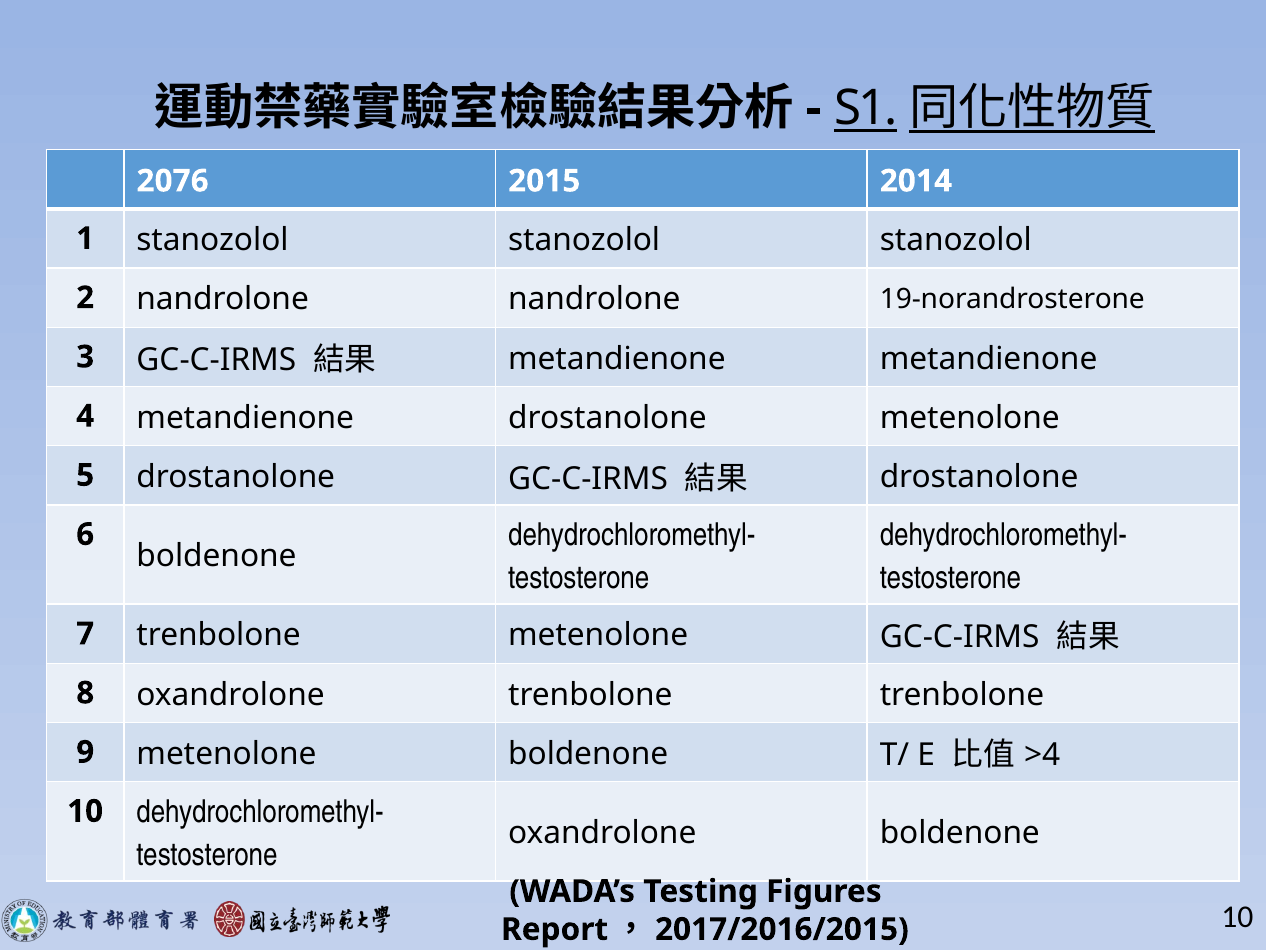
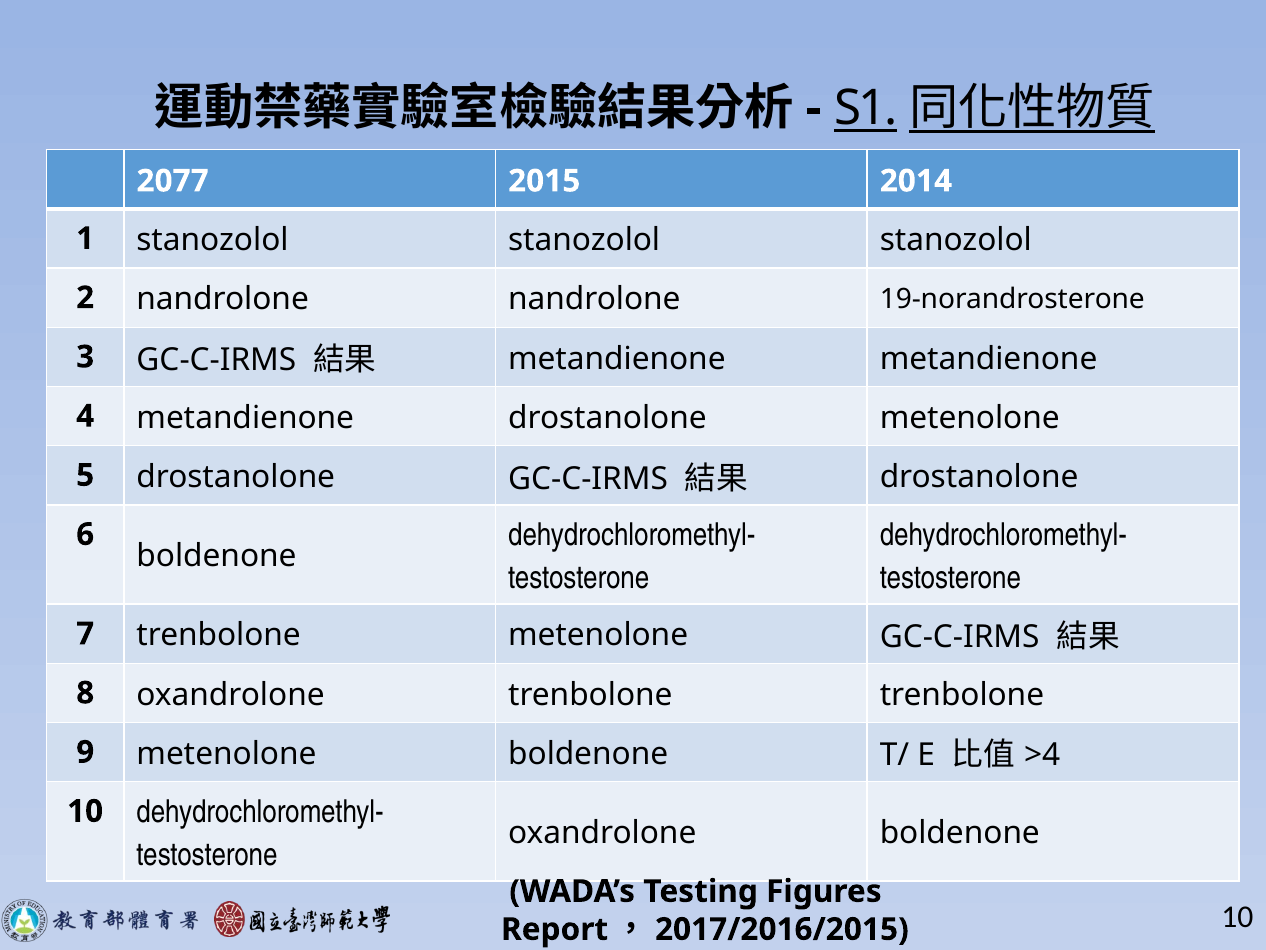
2076: 2076 -> 2077 (173, 181)
